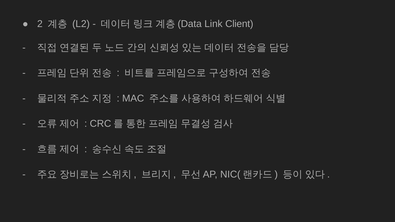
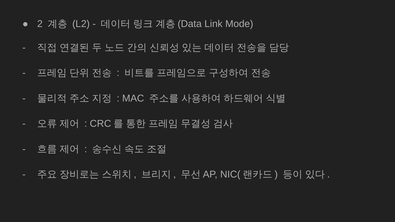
Client: Client -> Mode (239, 24)
